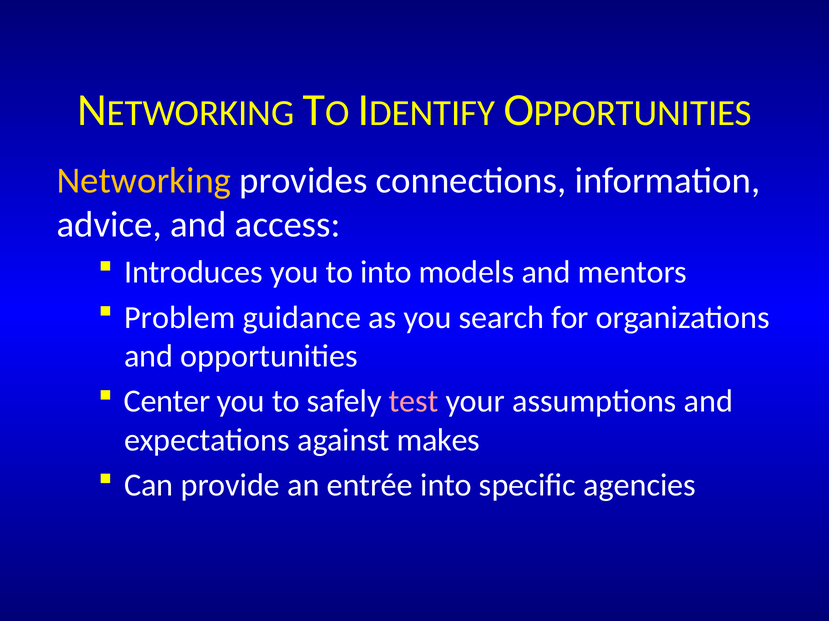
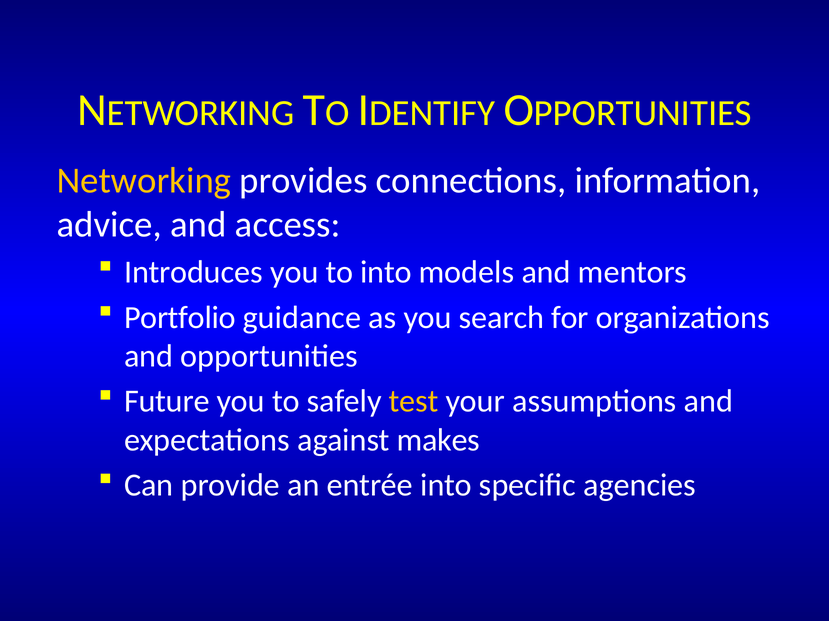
Problem: Problem -> Portfolio (180, 318)
Center: Center -> Future (167, 402)
test colour: pink -> yellow (414, 402)
